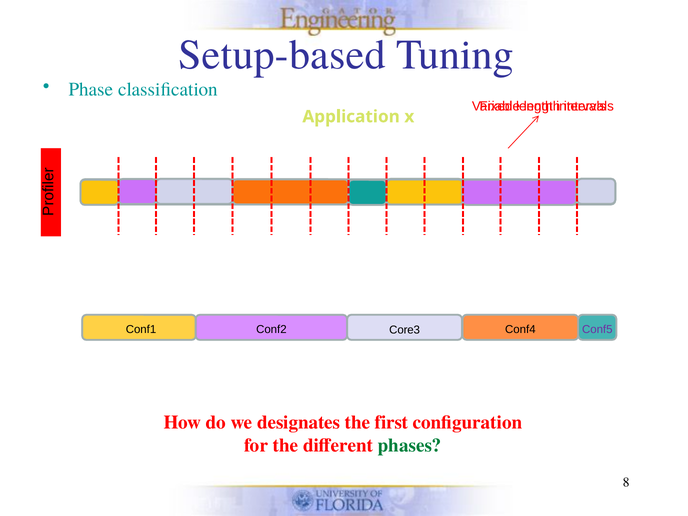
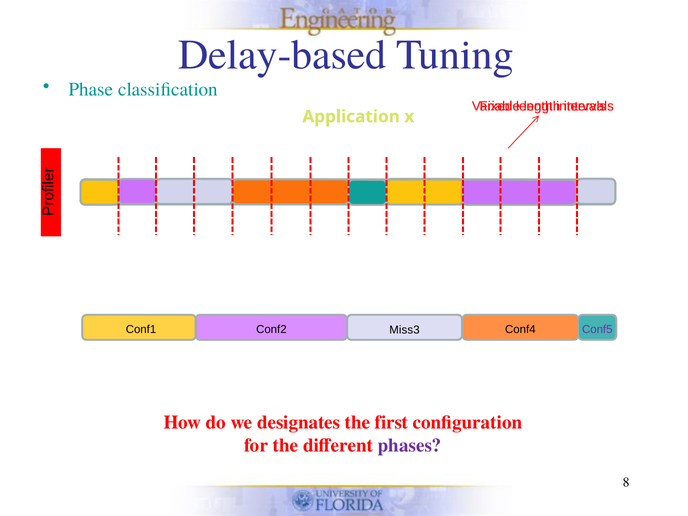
Setup-based: Setup-based -> Delay-based (282, 55)
Core3: Core3 -> Miss3 (404, 330)
phases colour: green -> purple (410, 445)
